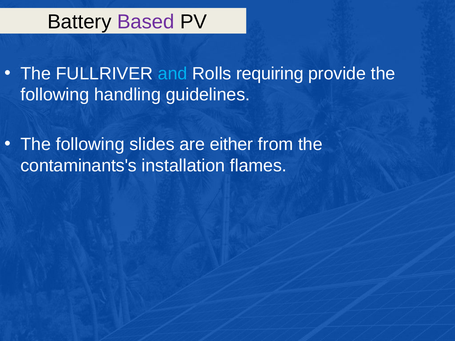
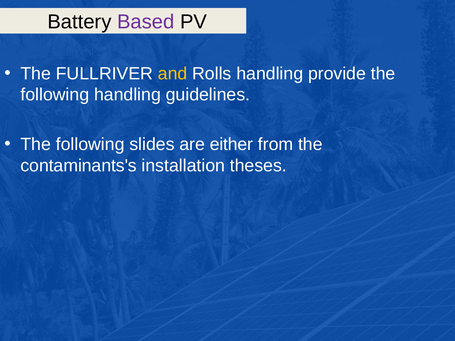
and colour: light blue -> yellow (173, 74)
Rolls requiring: requiring -> handling (270, 74)
flames: flames -> theses (258, 166)
